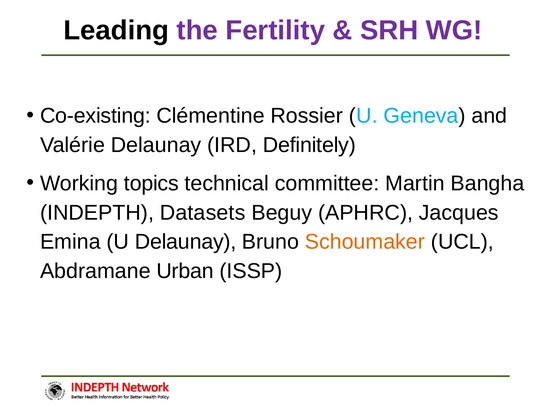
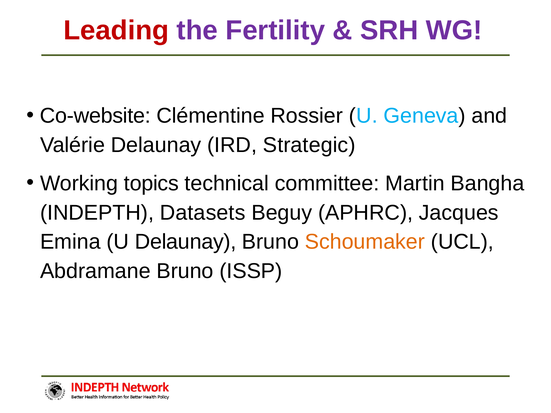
Leading colour: black -> red (116, 30)
Co-existing: Co-existing -> Co-website (95, 116)
Definitely: Definitely -> Strategic (309, 145)
Abdramane Urban: Urban -> Bruno (185, 271)
